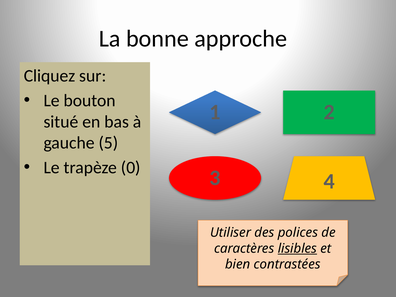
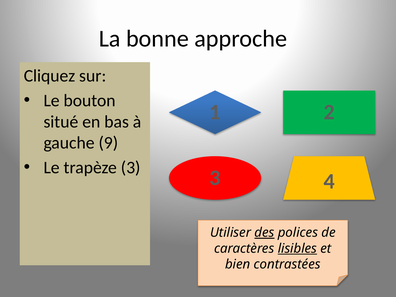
5: 5 -> 9 (108, 143)
trapèze 0: 0 -> 3 (131, 168)
des underline: none -> present (264, 233)
